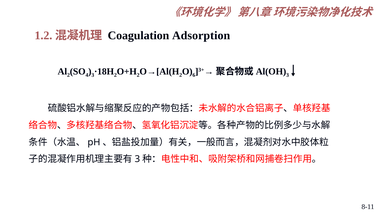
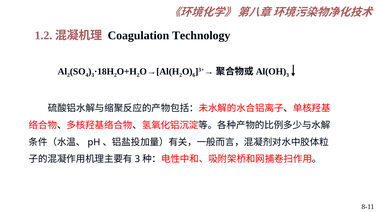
Adsorption: Adsorption -> Technology (201, 36)
